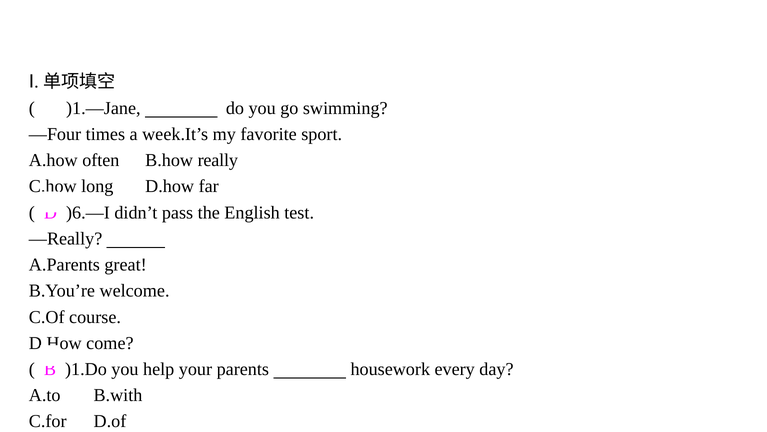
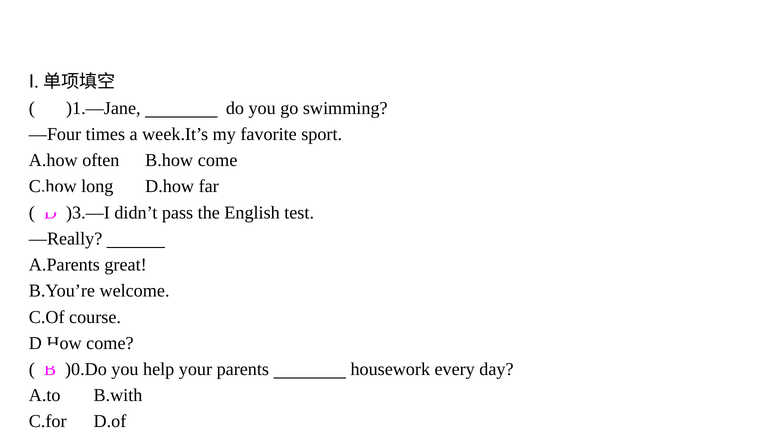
B.how really: really -> come (218, 160)
)6.—I: )6.—I -> )3.—I (88, 212)
)1.Do: )1.Do -> )0.Do (86, 369)
